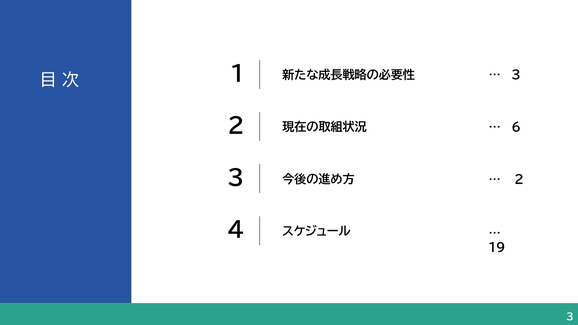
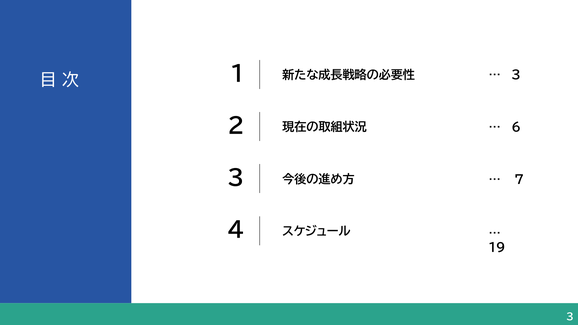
2: 2 -> 7 (519, 180)
